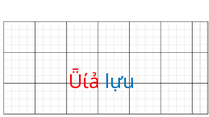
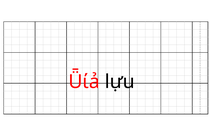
lựu colour: blue -> black (120, 82)
